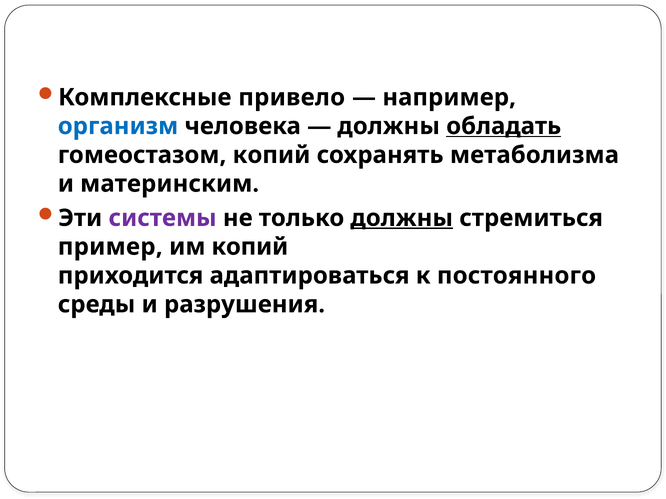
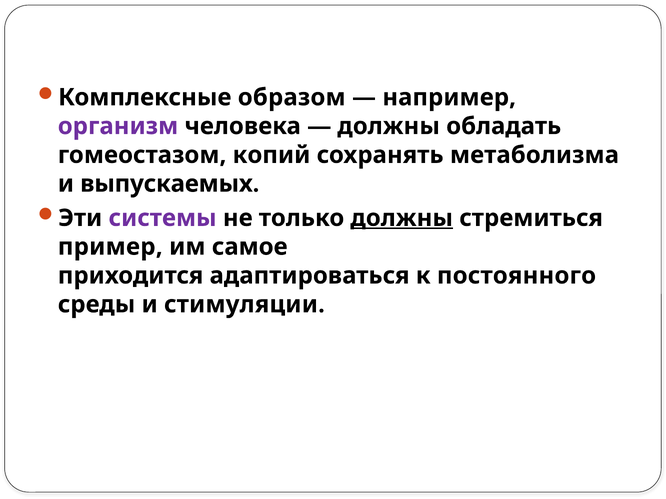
привело: привело -> образом (292, 97)
организм colour: blue -> purple (118, 126)
обладать underline: present -> none (504, 126)
материнским: материнским -> выпускаемых (170, 184)
им копий: копий -> самое (250, 247)
разрушения: разрушения -> стимуляции (244, 305)
